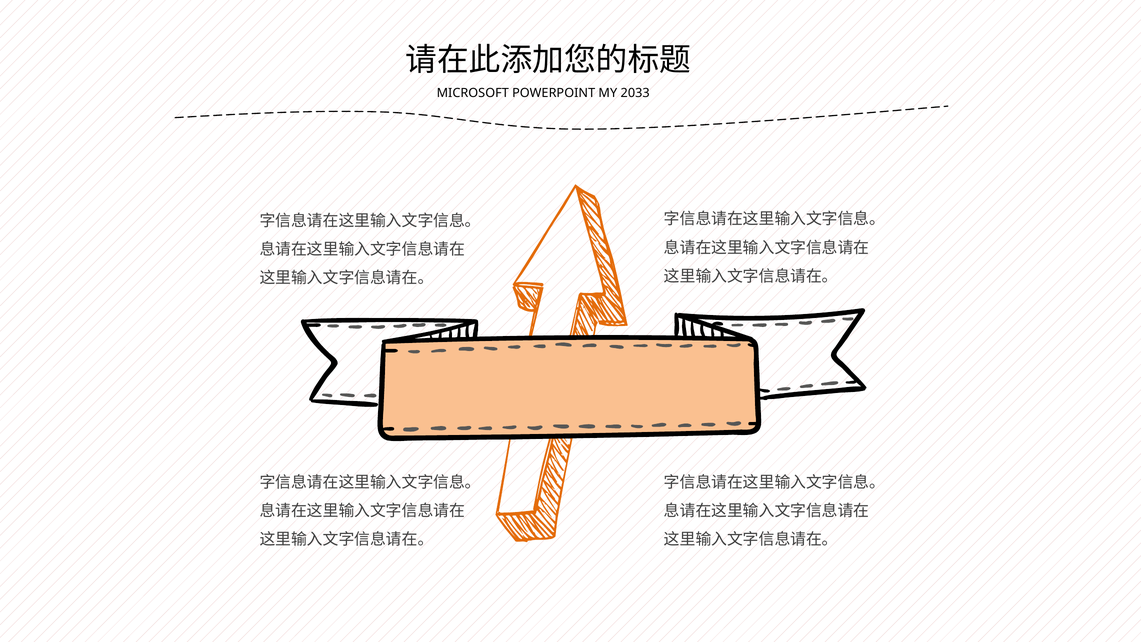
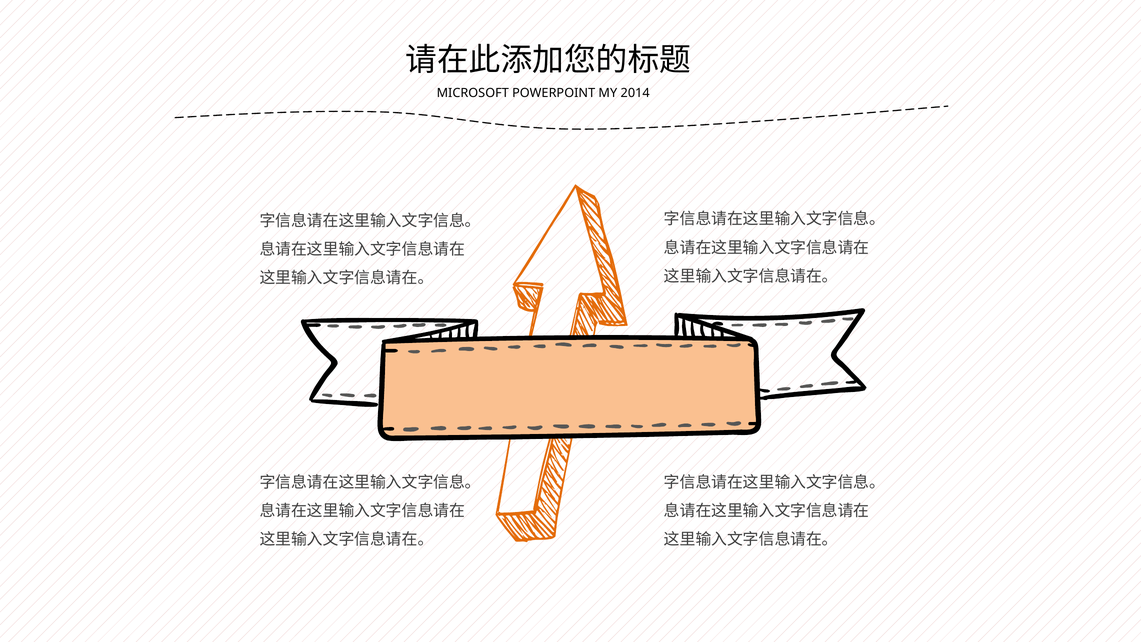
2033: 2033 -> 2014 (635, 93)
